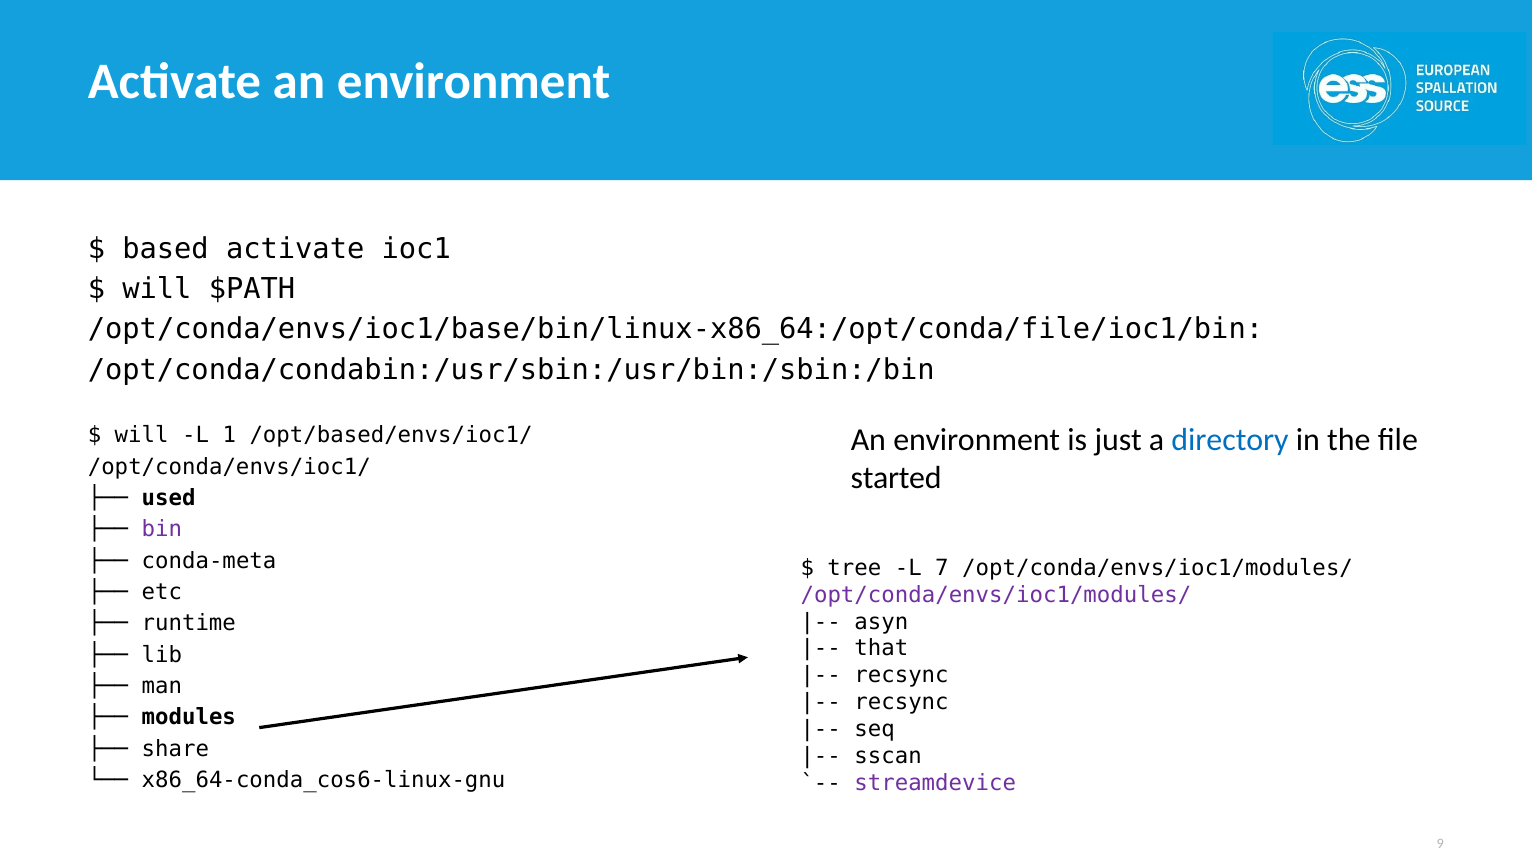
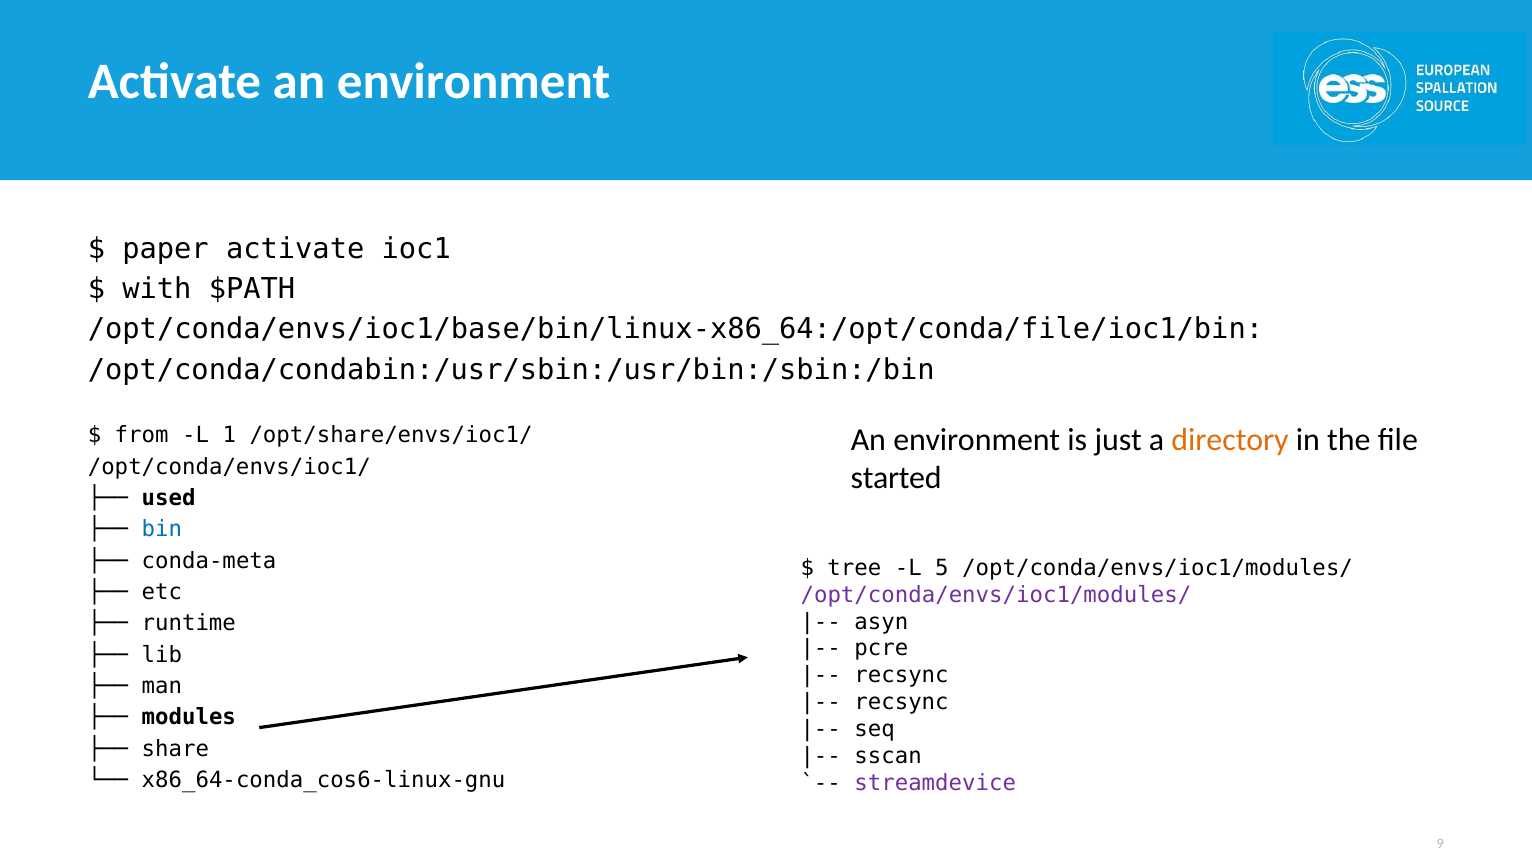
based: based -> paper (166, 249)
will: will -> with (157, 289)
will: will -> from (142, 435)
/opt/based/envs/ioc1/: /opt/based/envs/ioc1/ -> /opt/share/envs/ioc1/ (391, 435)
directory colour: blue -> orange (1230, 440)
bin colour: purple -> blue (162, 529)
7: 7 -> 5 (942, 568)
that: that -> pcre (881, 648)
